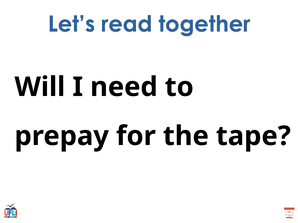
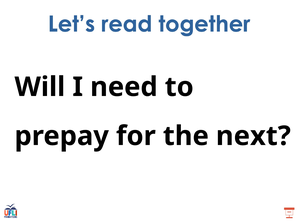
tape: tape -> next (253, 136)
